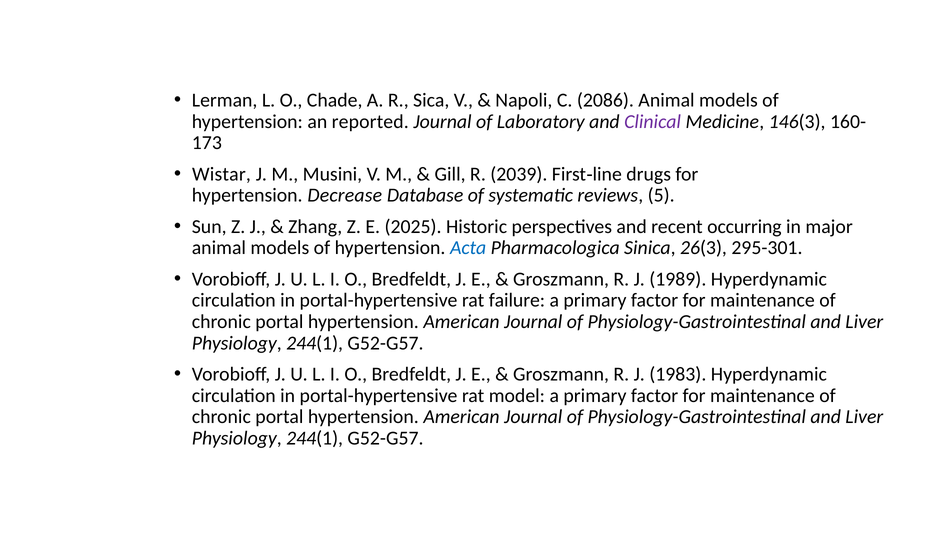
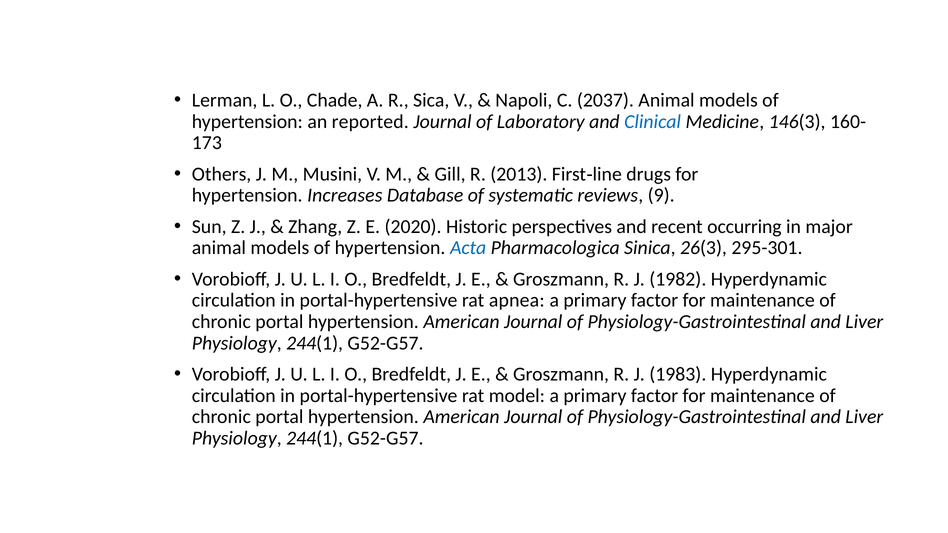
2086: 2086 -> 2037 (605, 100)
Clinical colour: purple -> blue (653, 122)
Wistar: Wistar -> Others (222, 174)
2039: 2039 -> 2013 (519, 174)
Decrease: Decrease -> Increases (345, 195)
5: 5 -> 9 (661, 195)
2025: 2025 -> 2020 (413, 227)
1989: 1989 -> 1982 (678, 279)
failure: failure -> apnea (517, 301)
